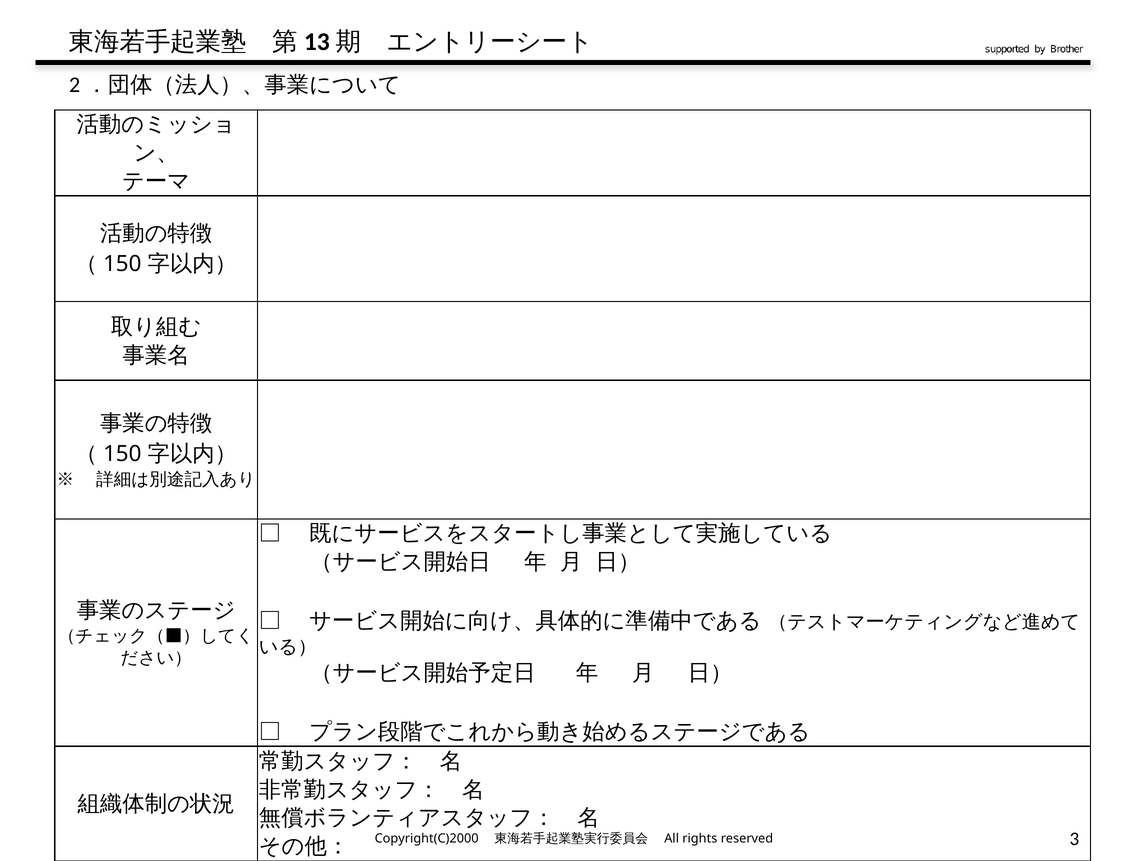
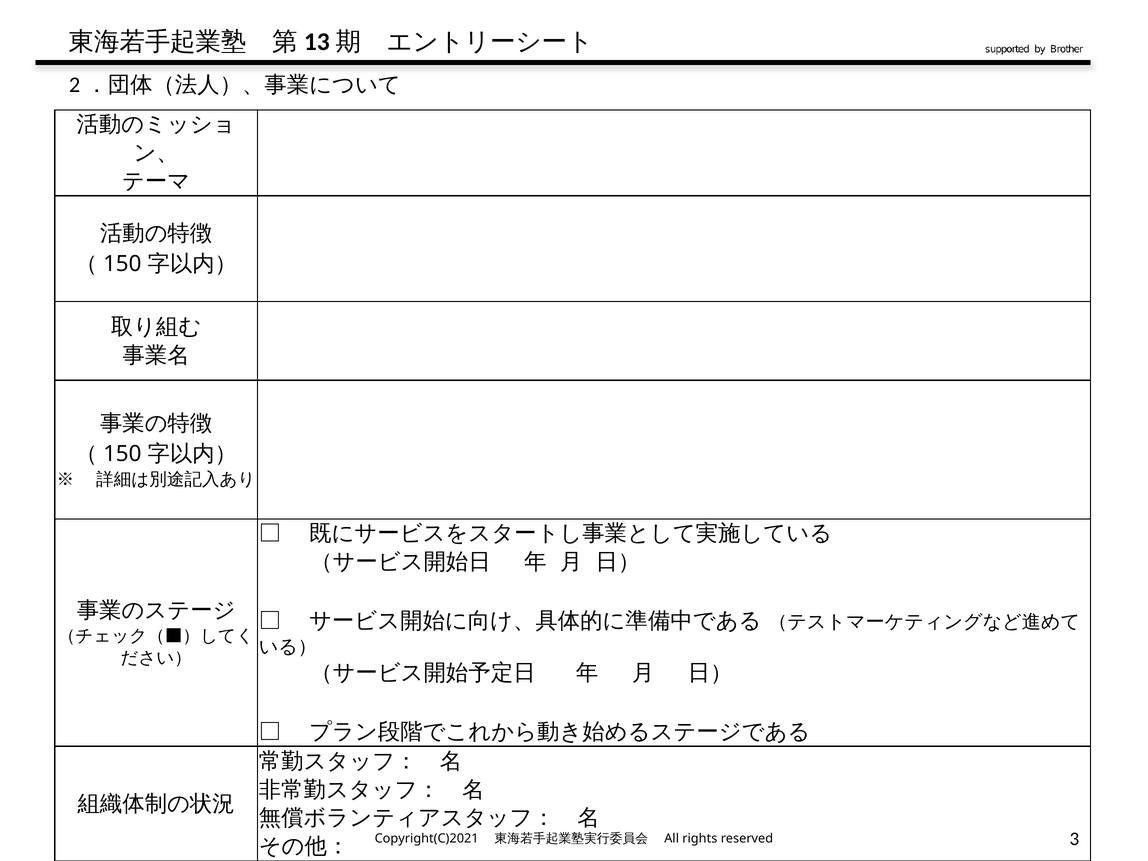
Copyright(C)2000: Copyright(C)2000 -> Copyright(C)2021 (427, 839)
